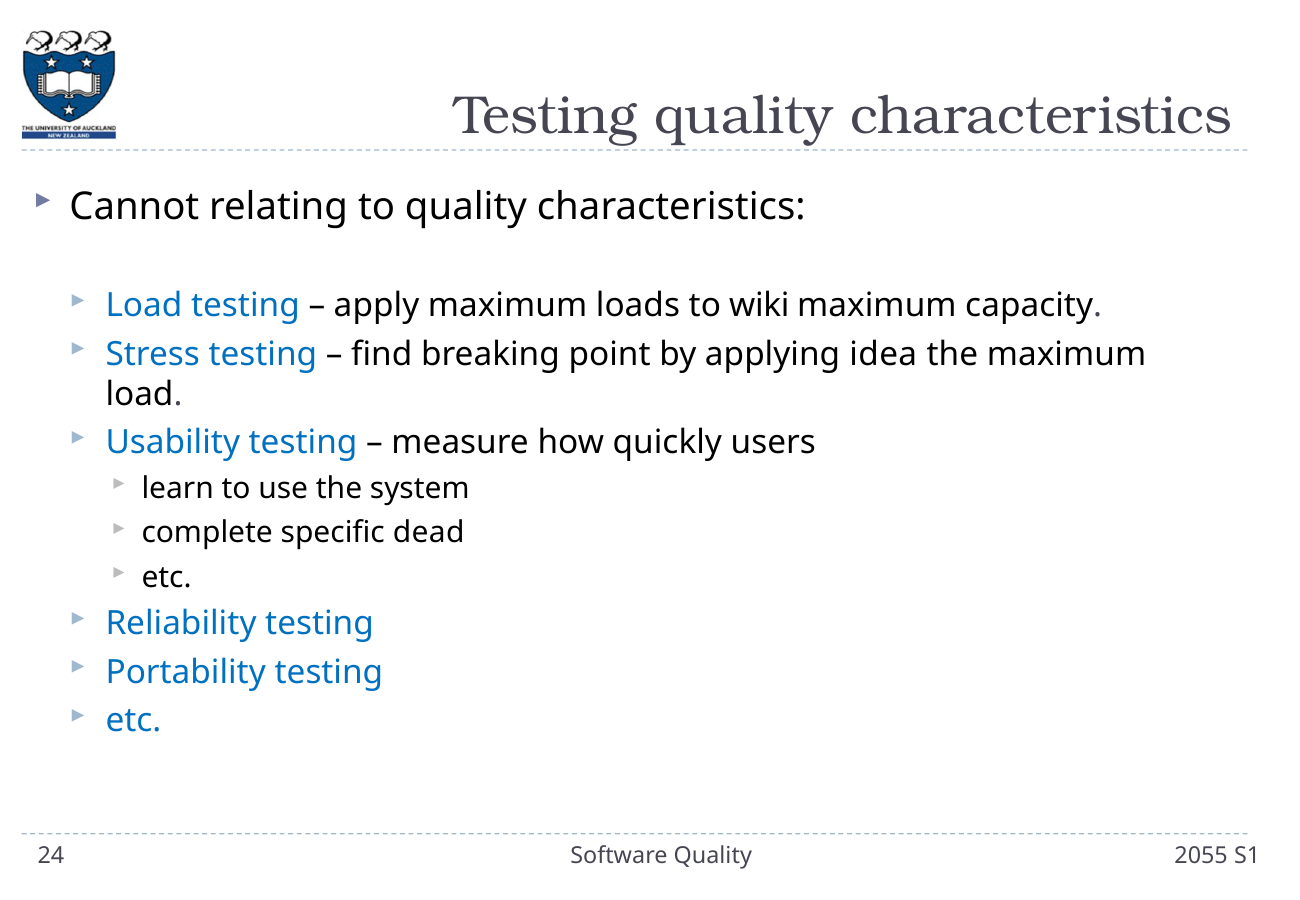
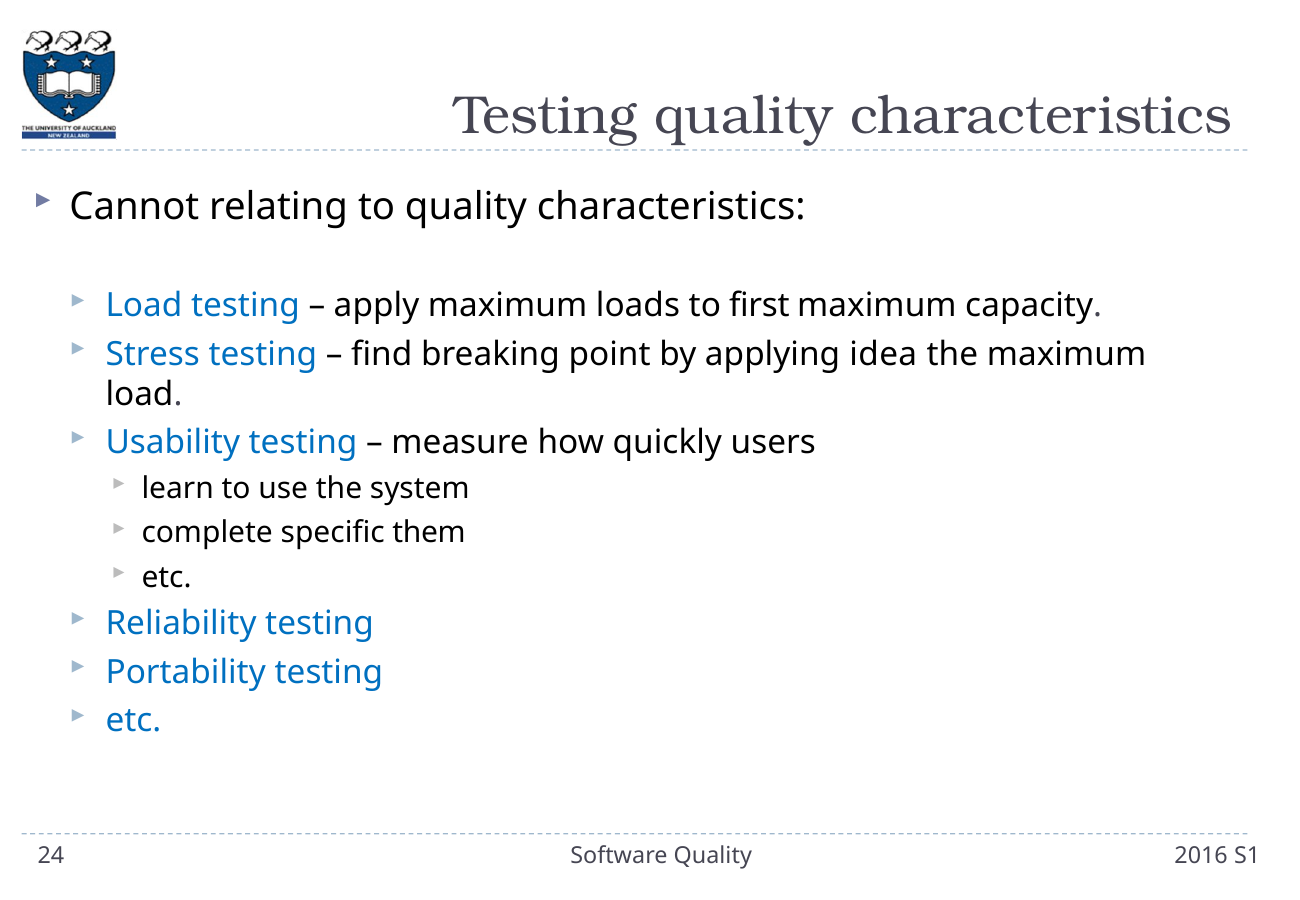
wiki: wiki -> first (759, 306)
dead: dead -> them (429, 533)
2055: 2055 -> 2016 (1201, 856)
